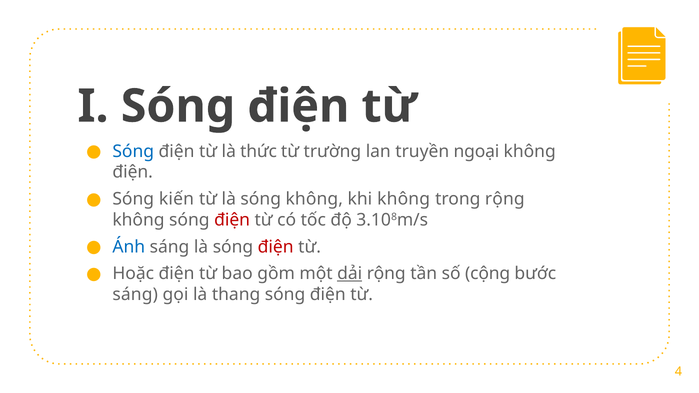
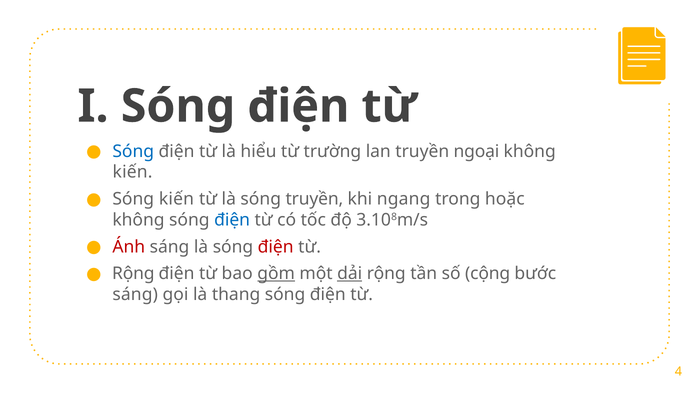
thức: thức -> hiểu (258, 151)
điện: điện -> kiến (133, 172)
sóng không: không -> truyền (314, 199)
khi không: không -> ngang (404, 199)
trong rộng: rộng -> hoặc (505, 199)
điện colour: red -> blue (232, 220)
Ánh colour: blue -> red (129, 247)
Hoặc: Hoặc -> Rộng (133, 274)
gồm underline: none -> present (276, 274)
